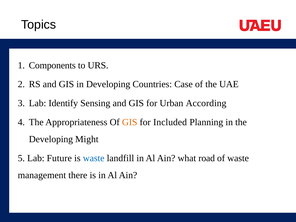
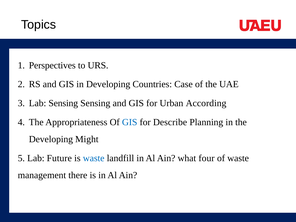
Components: Components -> Perspectives (52, 65)
Lab Identify: Identify -> Sensing (63, 103)
GIS colour: orange -> blue (130, 122)
Included: Included -> Describe (170, 122)
road: road -> four (207, 158)
